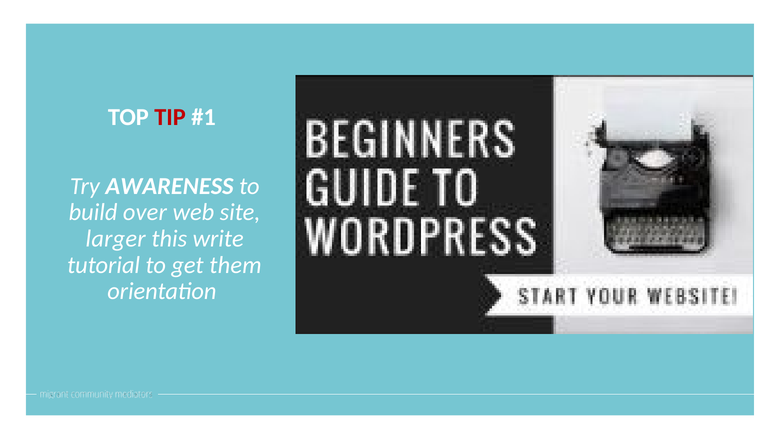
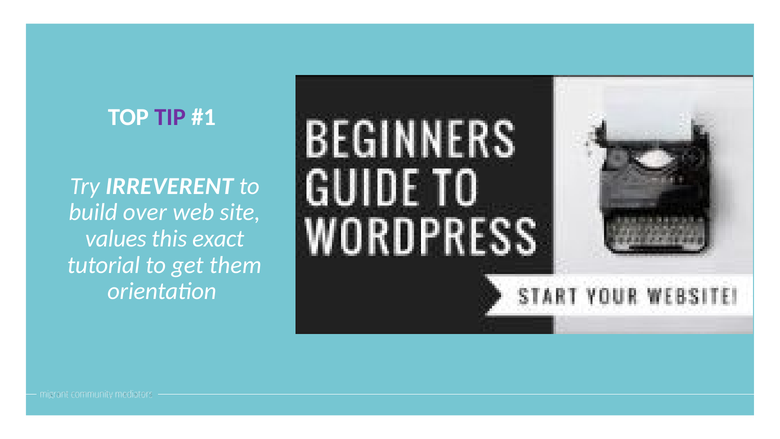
TIP colour: red -> purple (170, 117)
AWARENESS: AWARENESS -> IRREVERENT (169, 186)
larger: larger -> values (116, 239)
write: write -> exact (218, 239)
